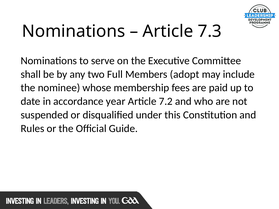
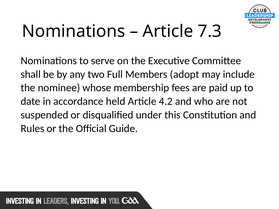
year: year -> held (116, 101)
7.2: 7.2 -> 4.2 (166, 101)
